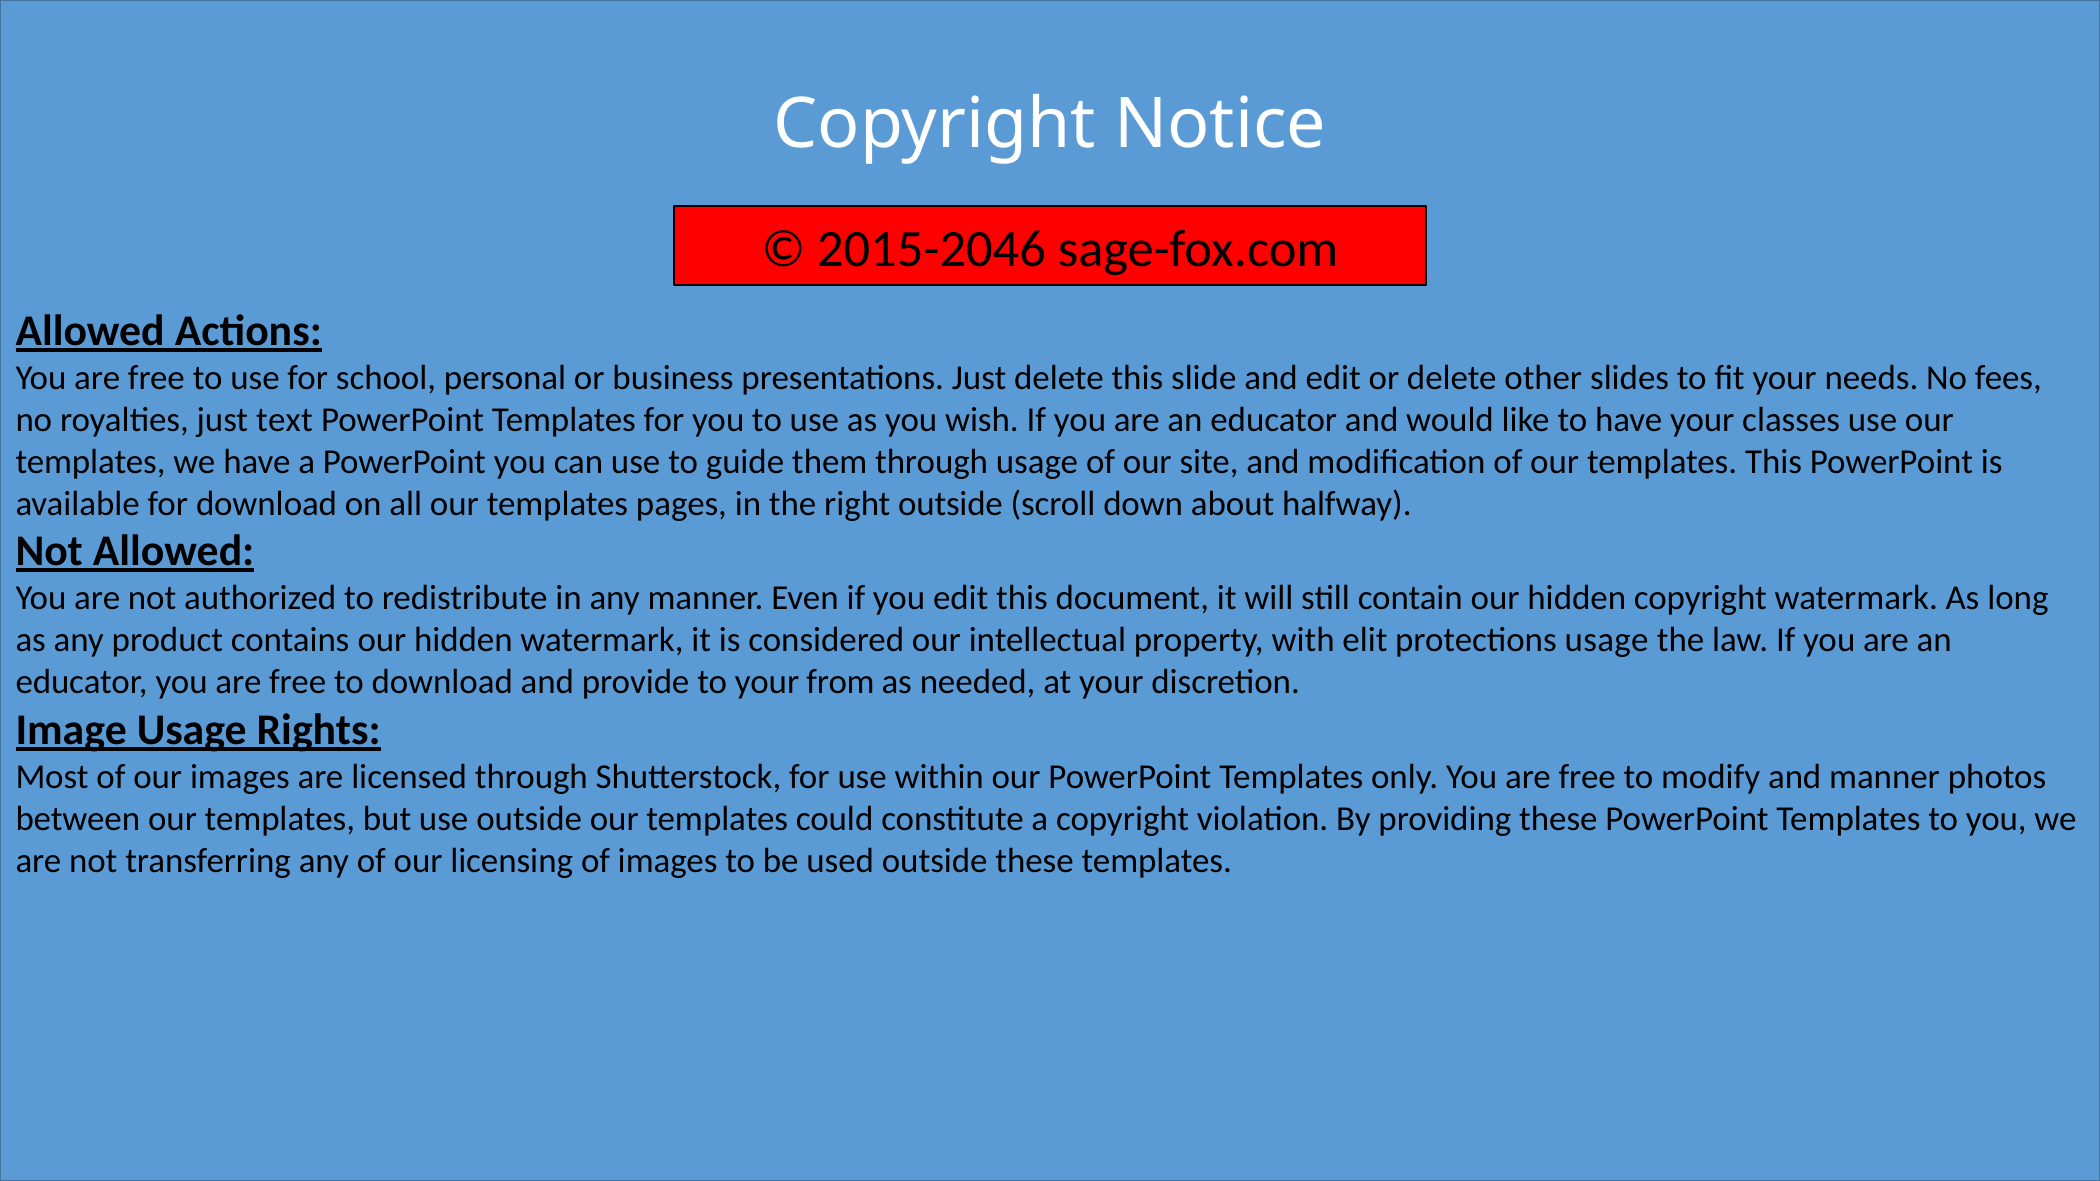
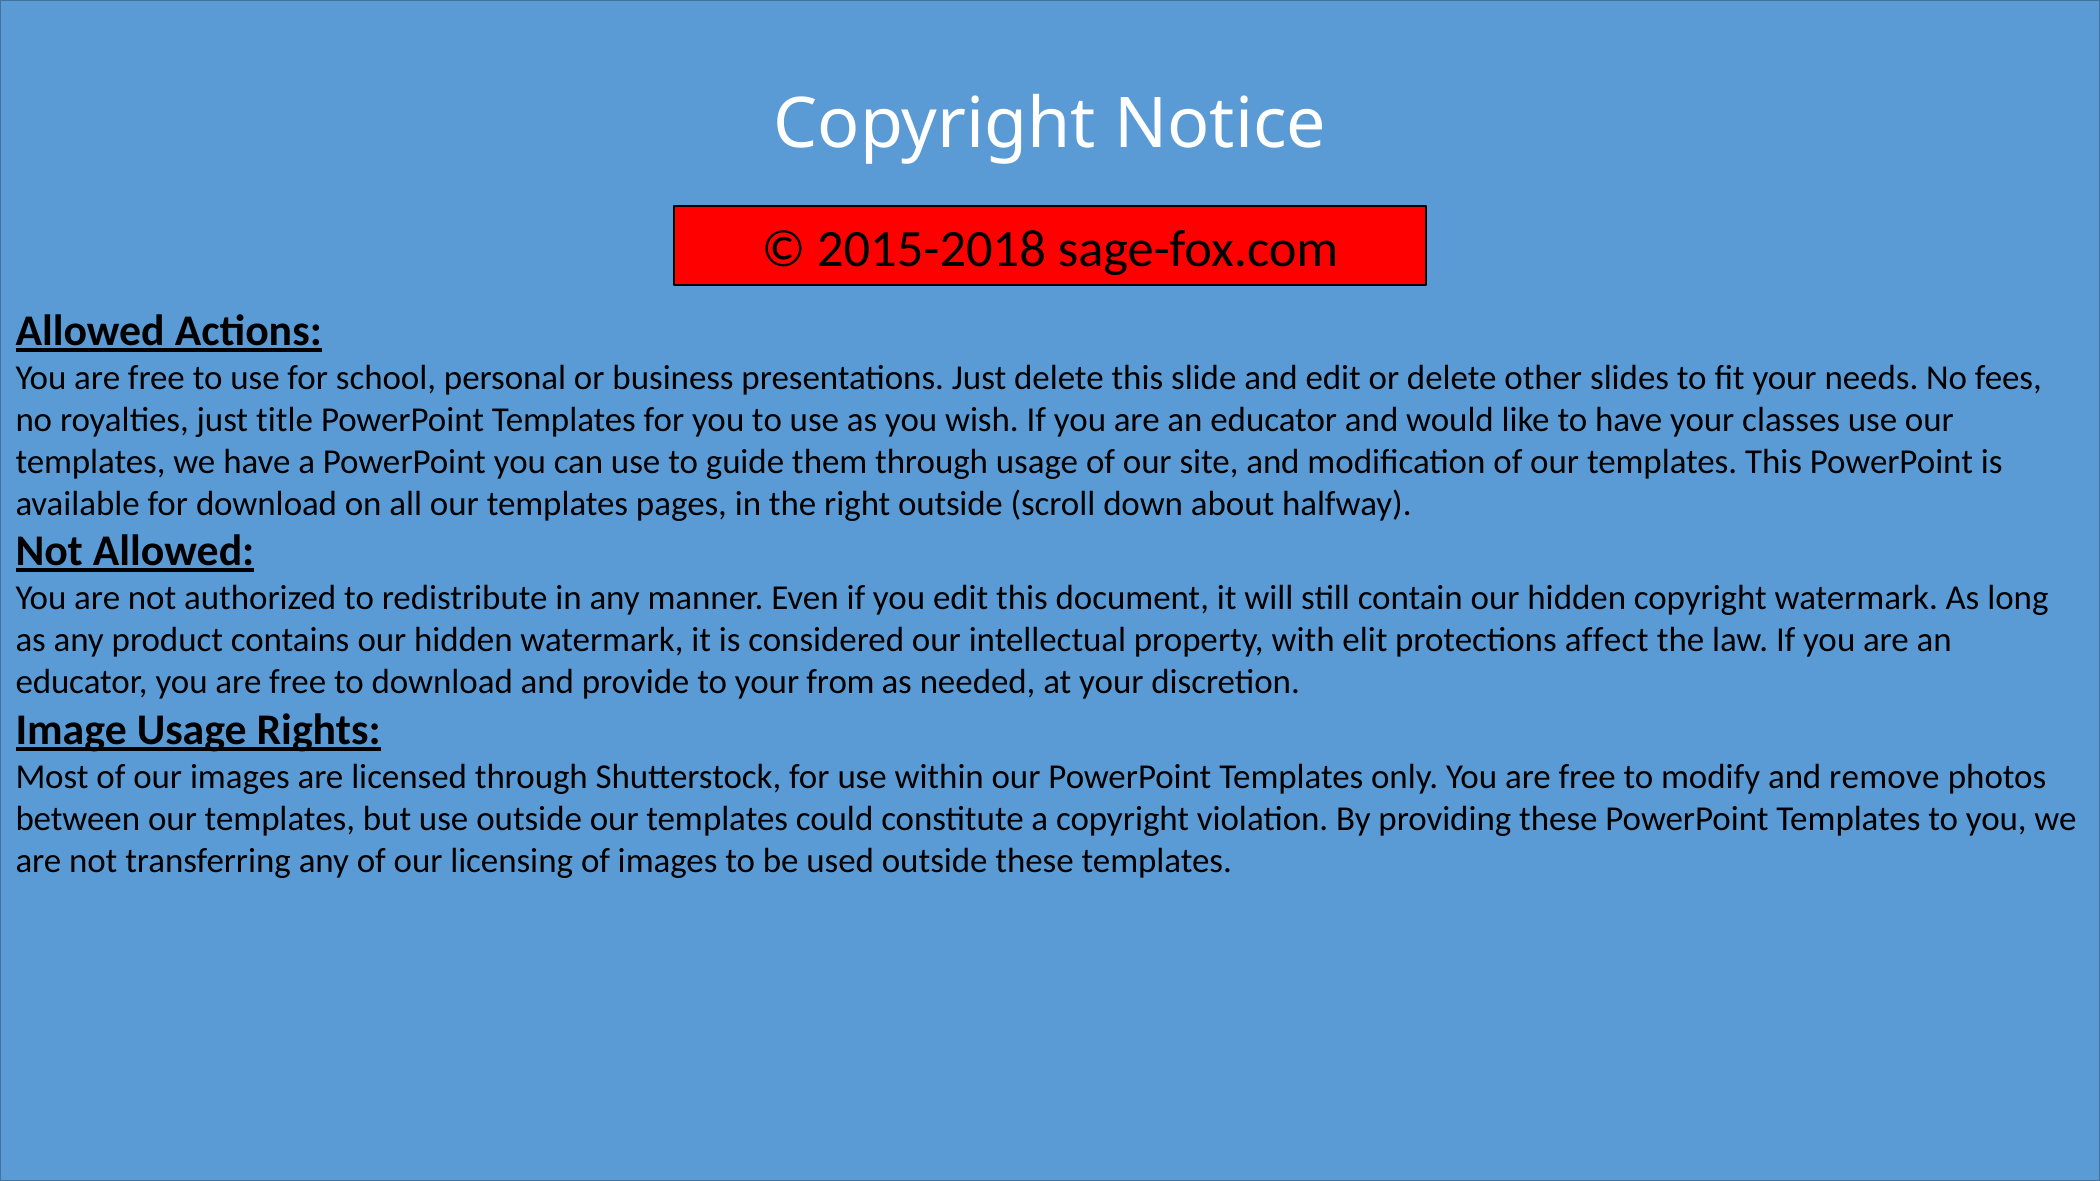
2015-2046: 2015-2046 -> 2015-2018 (931, 249)
text: text -> title (285, 420)
protections usage: usage -> affect (1607, 640)
and manner: manner -> remove (1884, 777)
